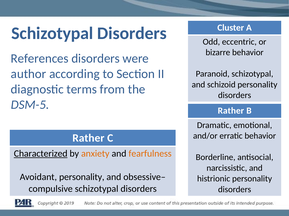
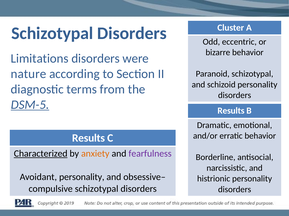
References: References -> Limitations (40, 59)
author: author -> nature (28, 74)
DSM-5 underline: none -> present (30, 105)
Rather: Rather -> Results (231, 111)
Rather: Rather -> Results (89, 138)
fearfulness colour: orange -> purple (150, 154)
